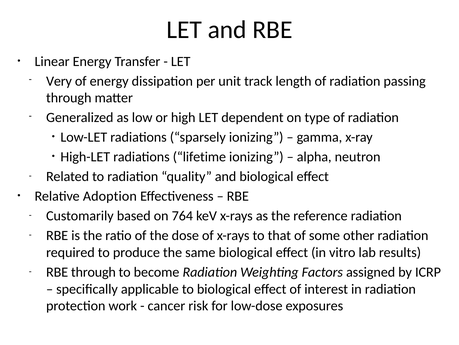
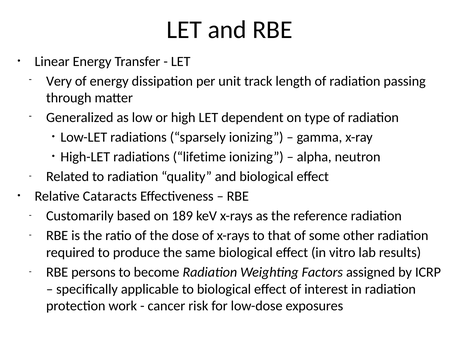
Adoption: Adoption -> Cataracts (110, 196)
764: 764 -> 189 (182, 216)
RBE through: through -> persons (93, 272)
